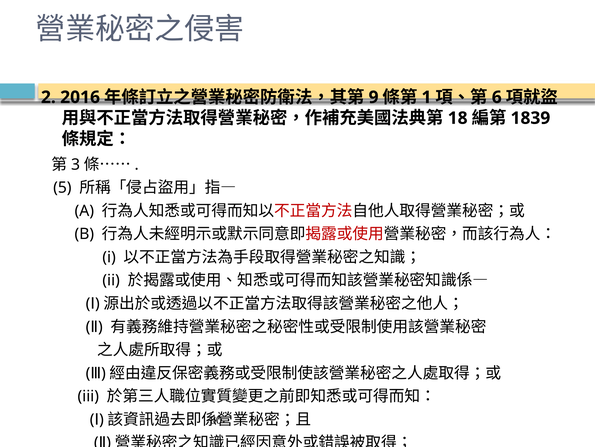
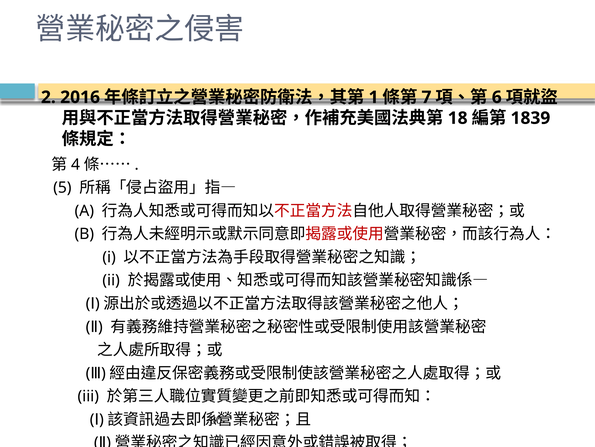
9: 9 -> 1 (374, 97)
1: 1 -> 7 (426, 97)
3: 3 -> 4 (76, 164)
